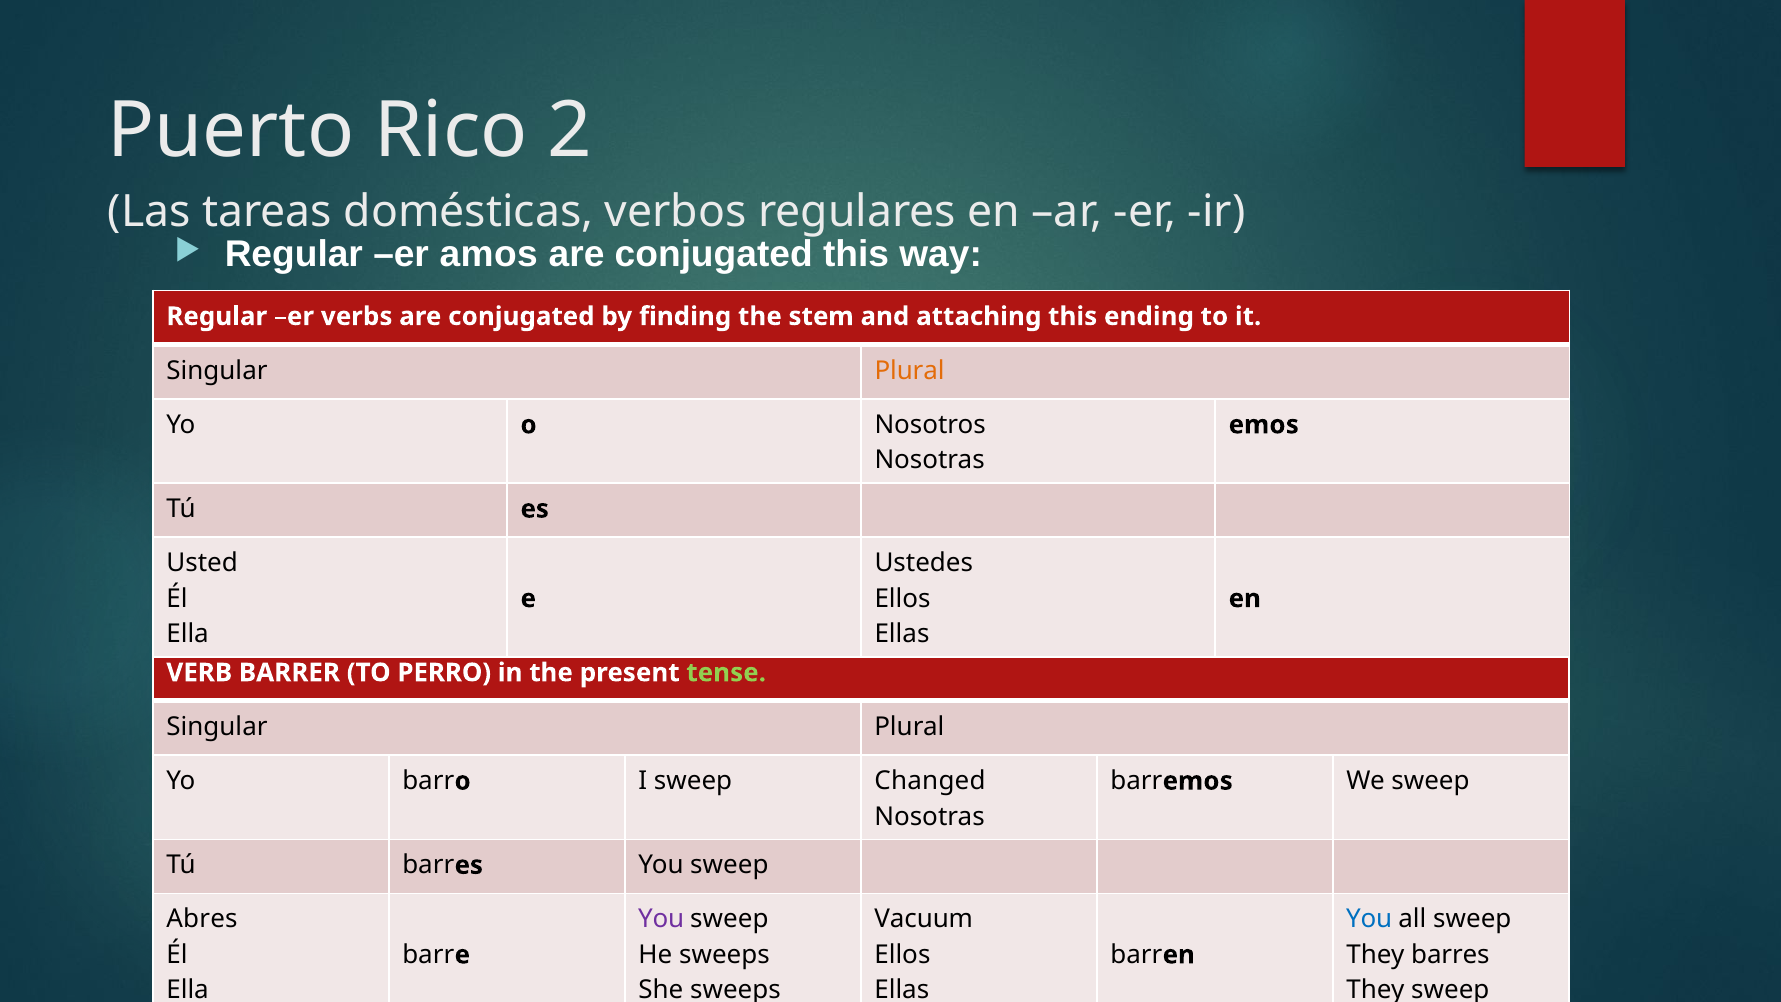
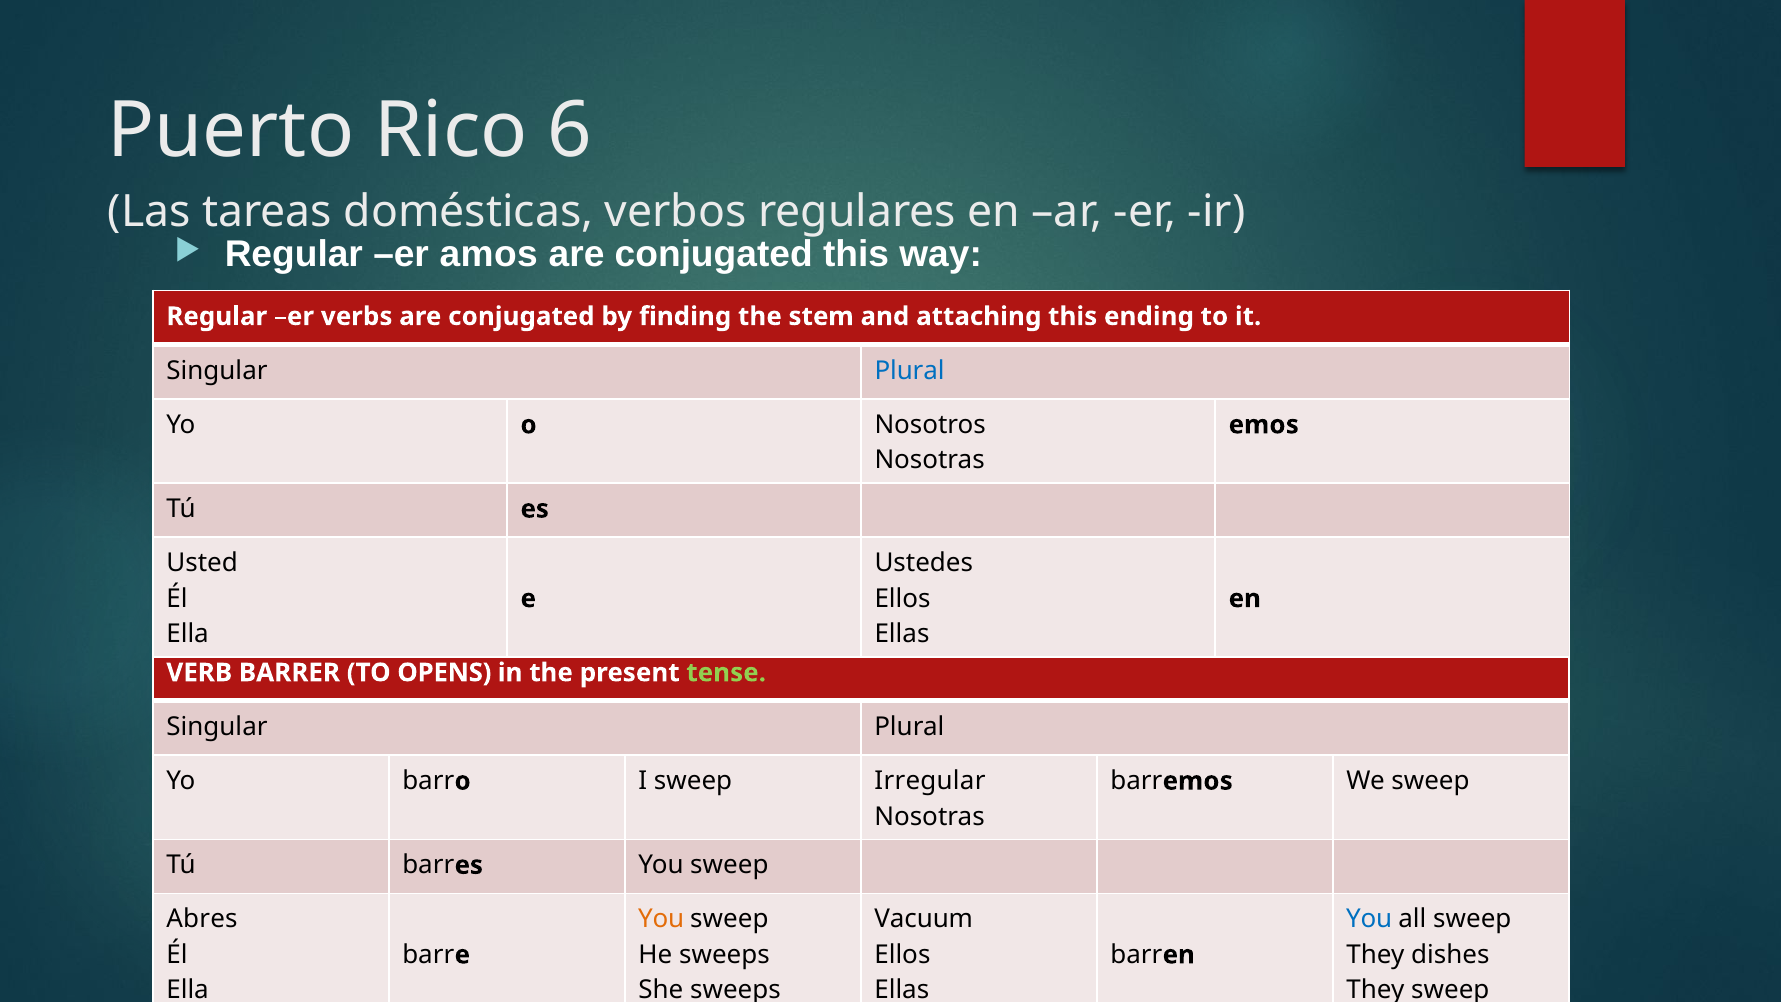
2: 2 -> 6 (570, 130)
Plural colour: orange -> blue (910, 371)
PERRO: PERRO -> OPENS (444, 673)
Changed: Changed -> Irregular (930, 781)
You colour: purple -> orange (661, 919)
They barres: barres -> dishes (1450, 955)
